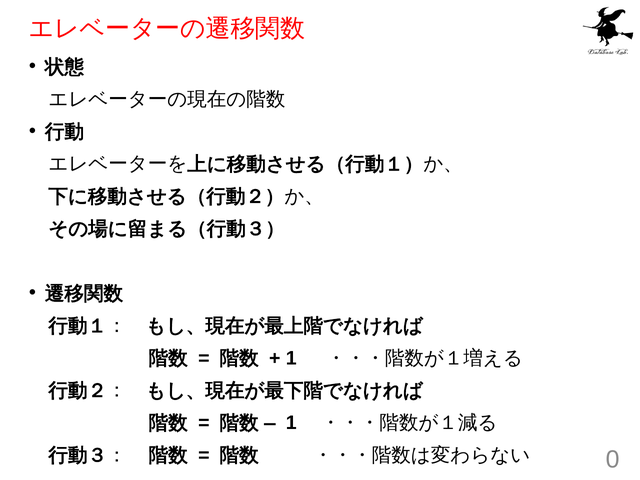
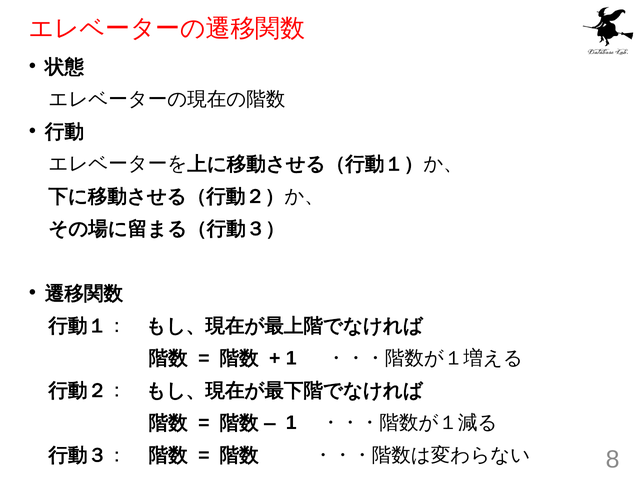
0: 0 -> 8 (613, 459)
